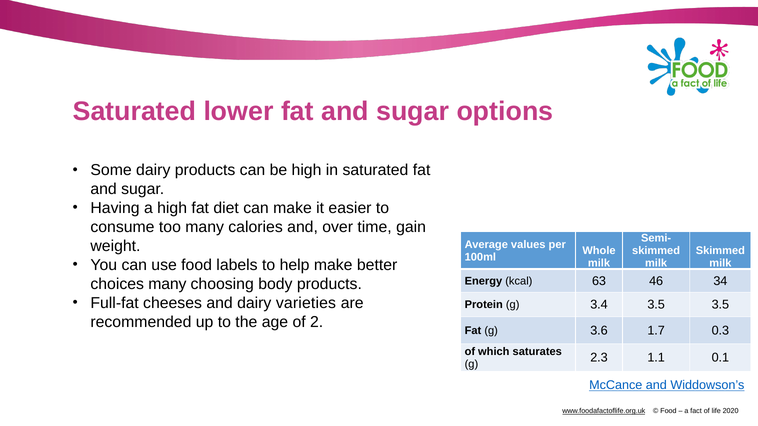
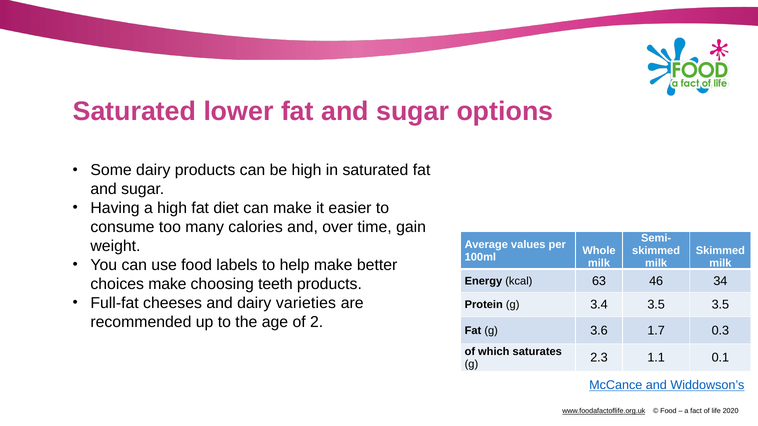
choices many: many -> make (167, 284)
body: body -> teeth (275, 284)
